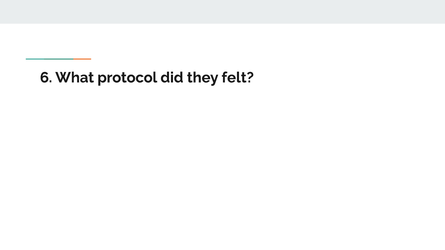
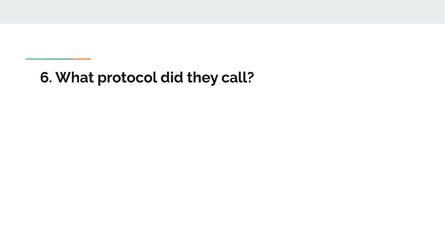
felt: felt -> call (238, 78)
